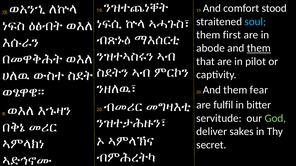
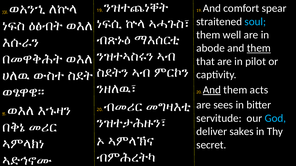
stood: stood -> spear (274, 8)
first: first -> well (232, 35)
And underline: none -> present (212, 90)
fear: fear -> acts (259, 90)
fulfil: fulfil -> sees (223, 105)
God colour: light green -> light blue (275, 119)
